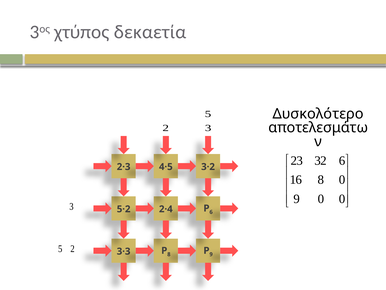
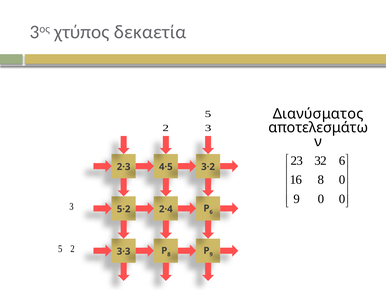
Δυσκολότερο: Δυσκολότερο -> Διανύσματος (318, 114)
